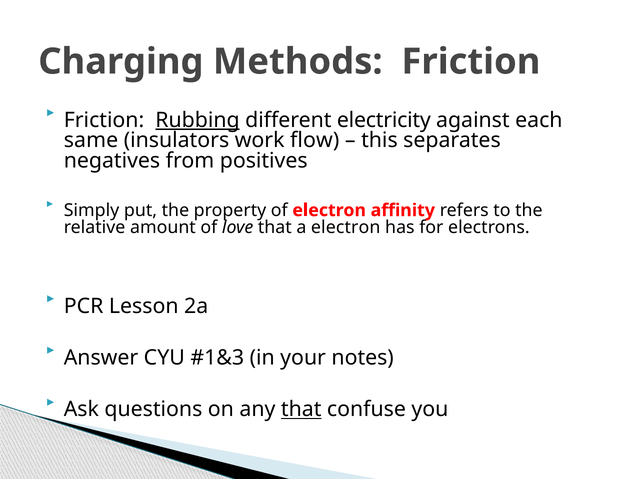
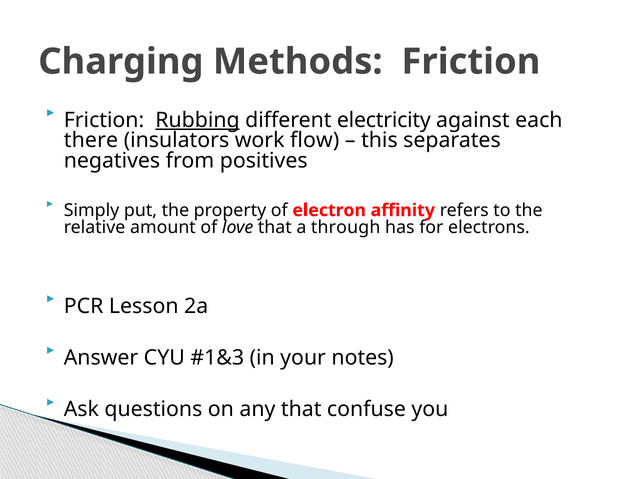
same: same -> there (91, 141)
a electron: electron -> through (346, 227)
that underline: present -> none (301, 410)
